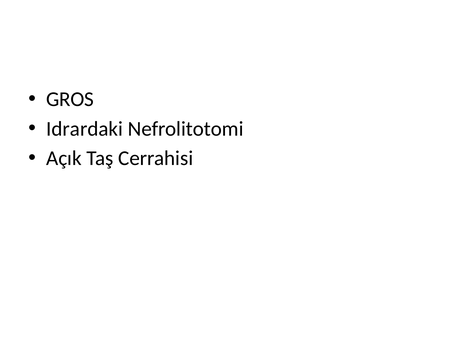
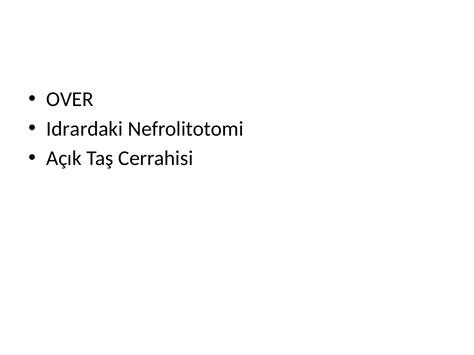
GROS: GROS -> OVER (70, 99)
